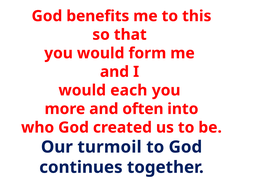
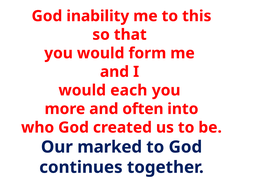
benefits: benefits -> inability (98, 16)
turmoil: turmoil -> marked (110, 147)
